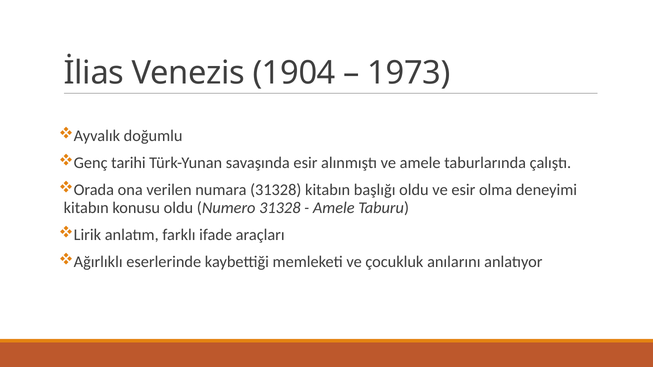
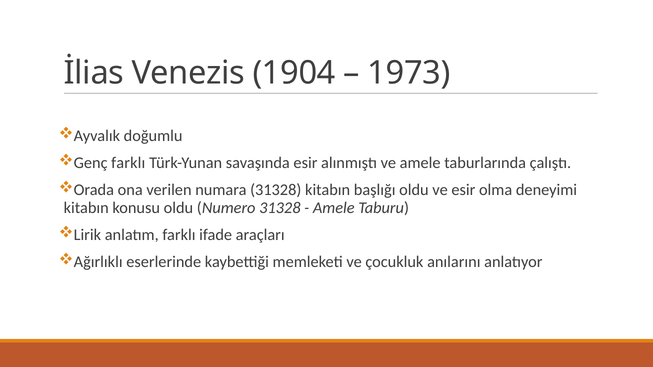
Genç tarihi: tarihi -> farklı (128, 163)
